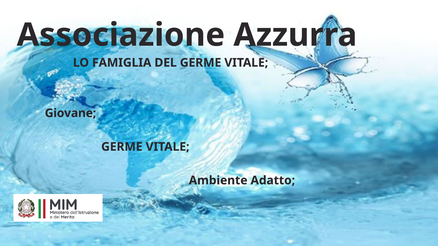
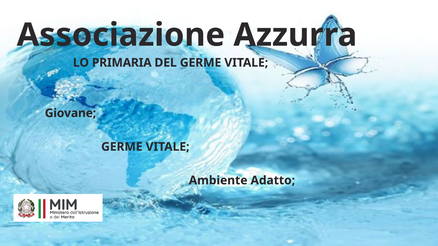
FAMIGLIA: FAMIGLIA -> PRIMARIA (122, 63)
